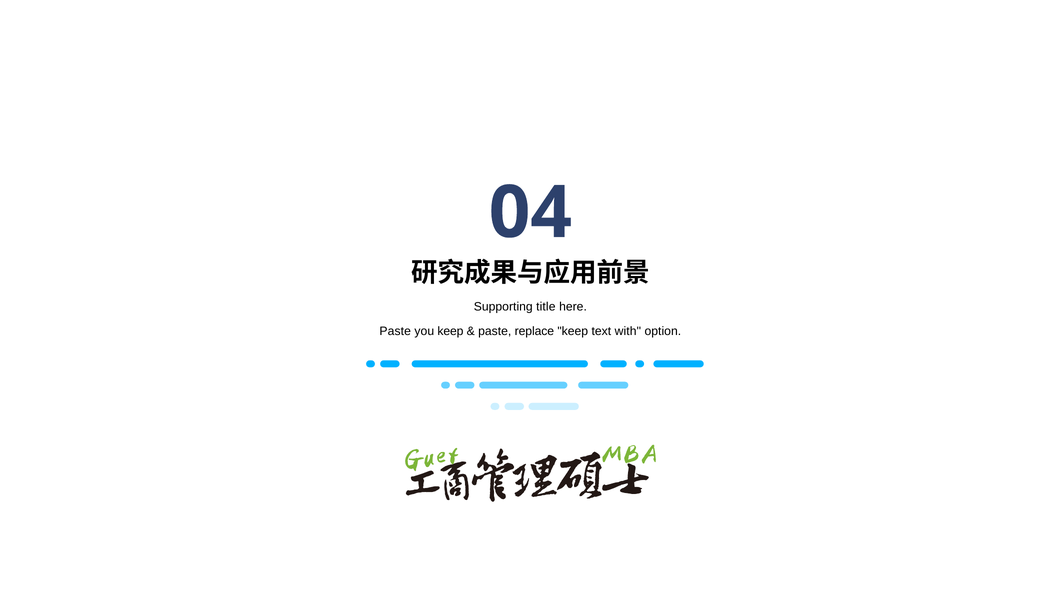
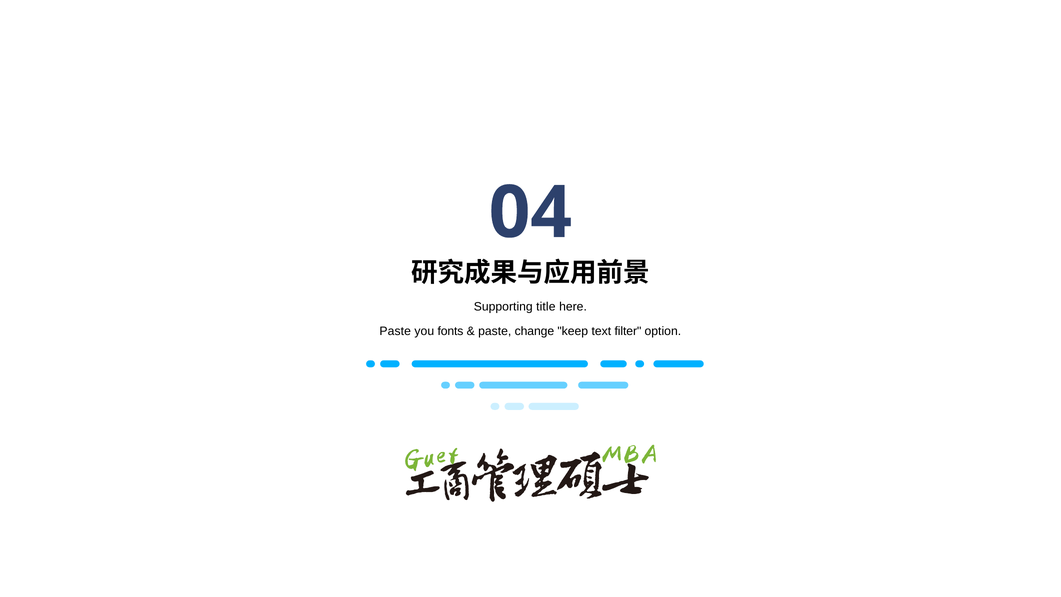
you keep: keep -> fonts (450, 331)
replace: replace -> change (534, 331)
with: with -> filter (628, 331)
